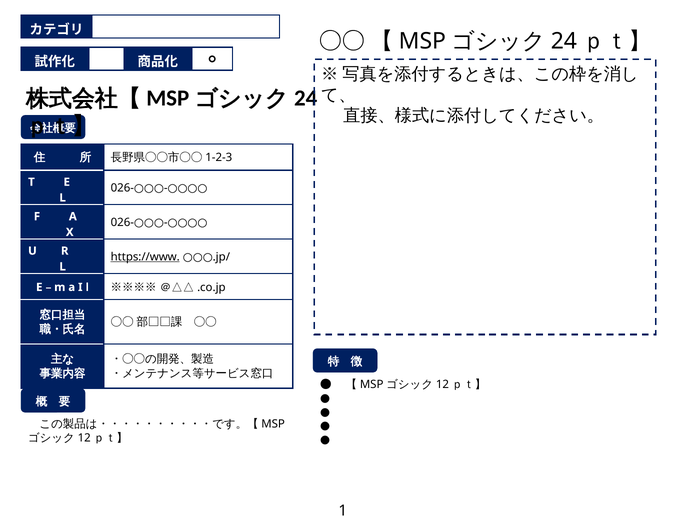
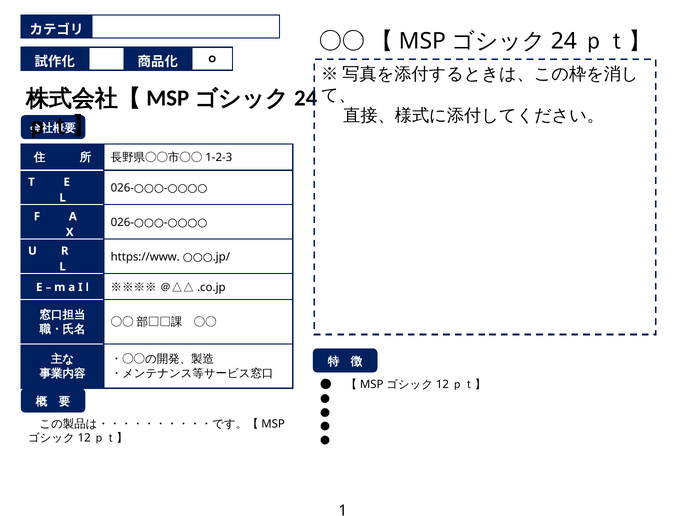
https://www underline: present -> none (145, 257)
